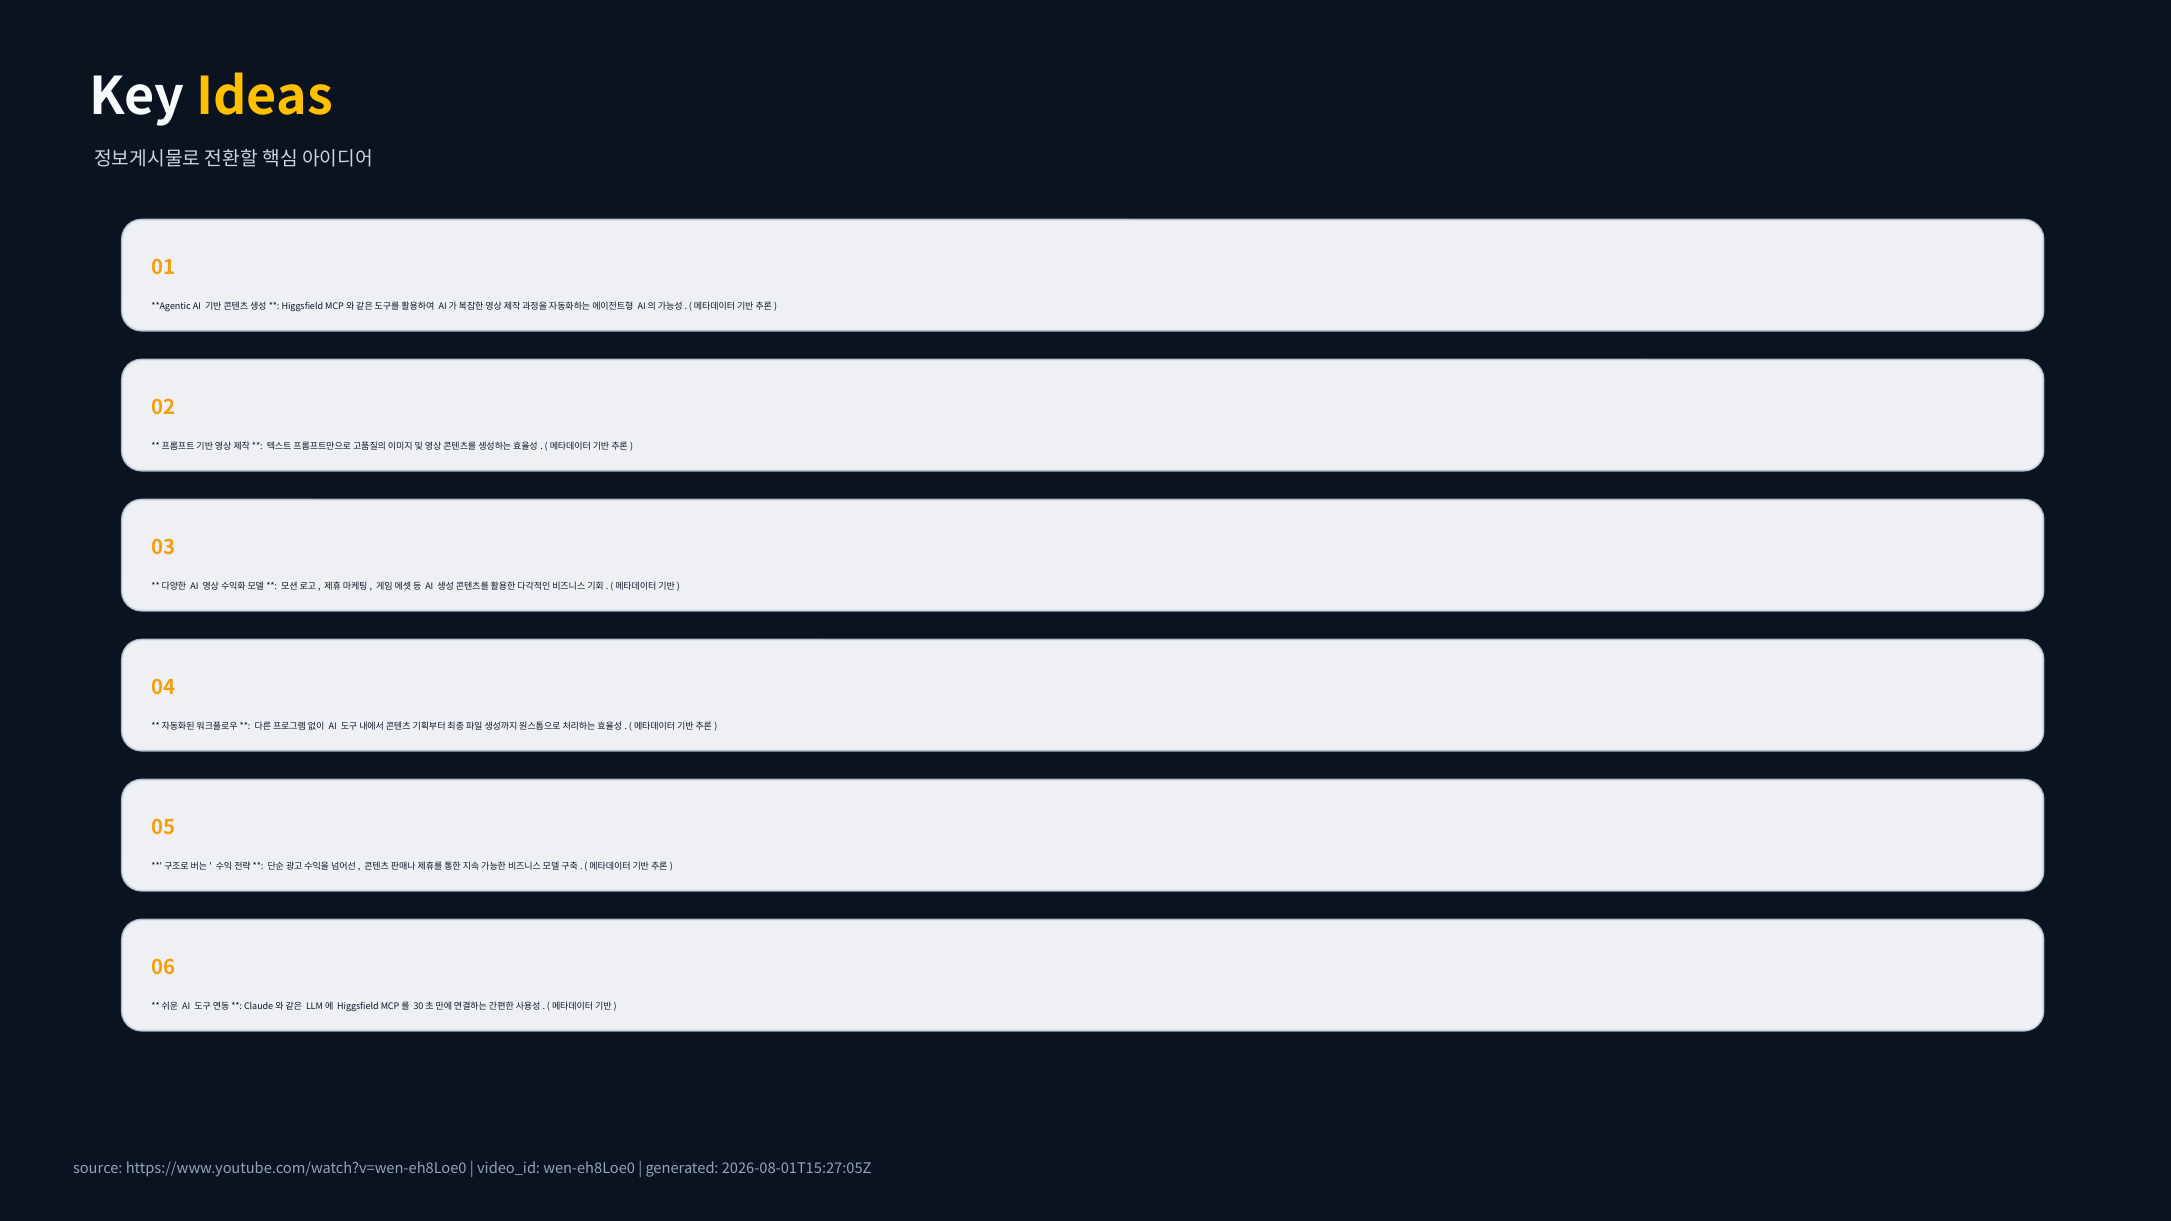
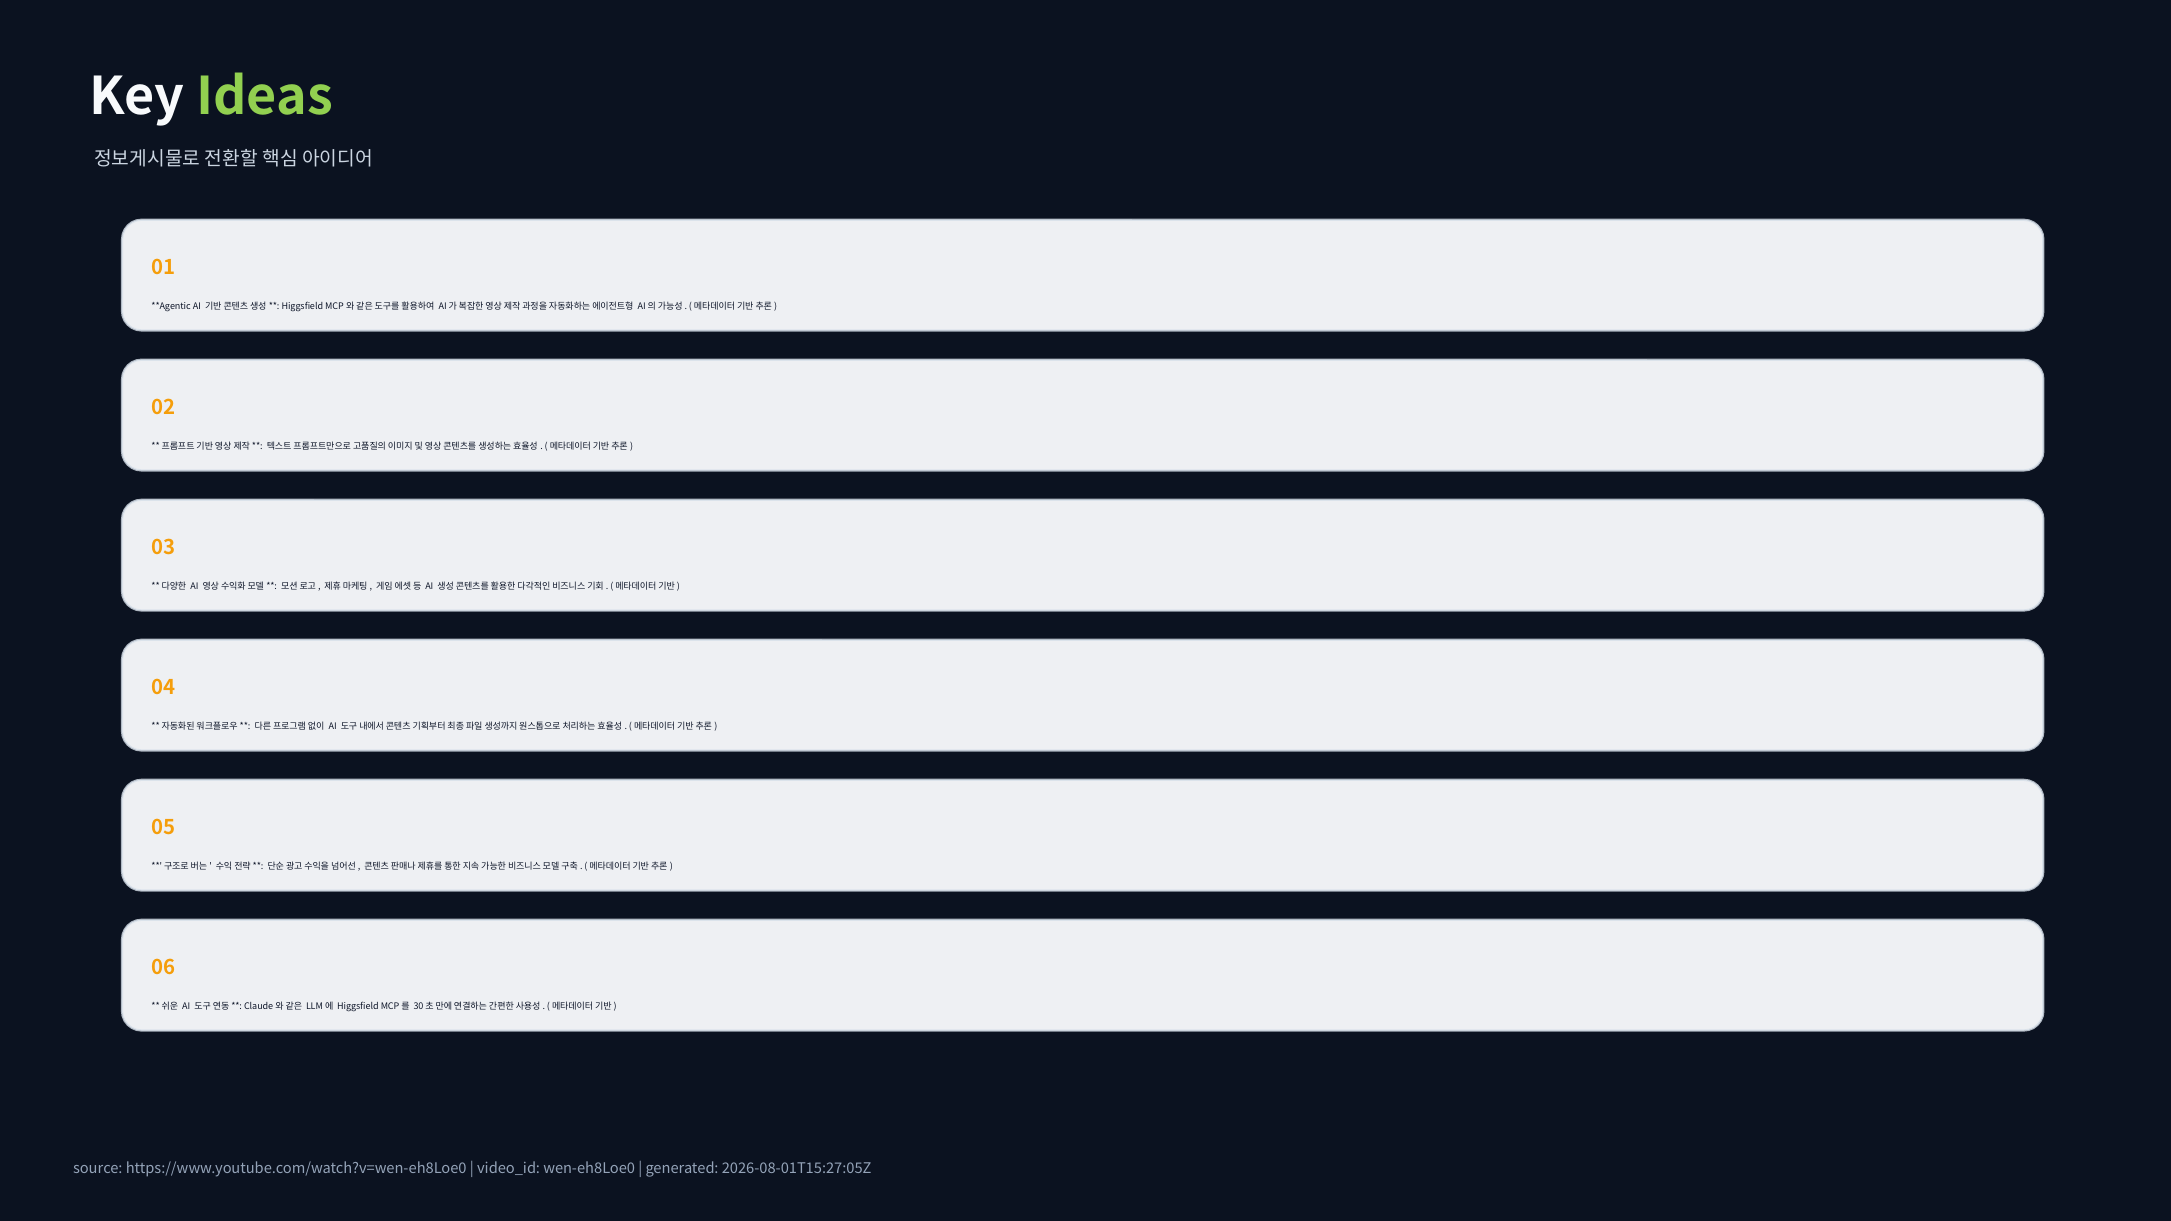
Ideas colour: yellow -> light green (264, 97)
